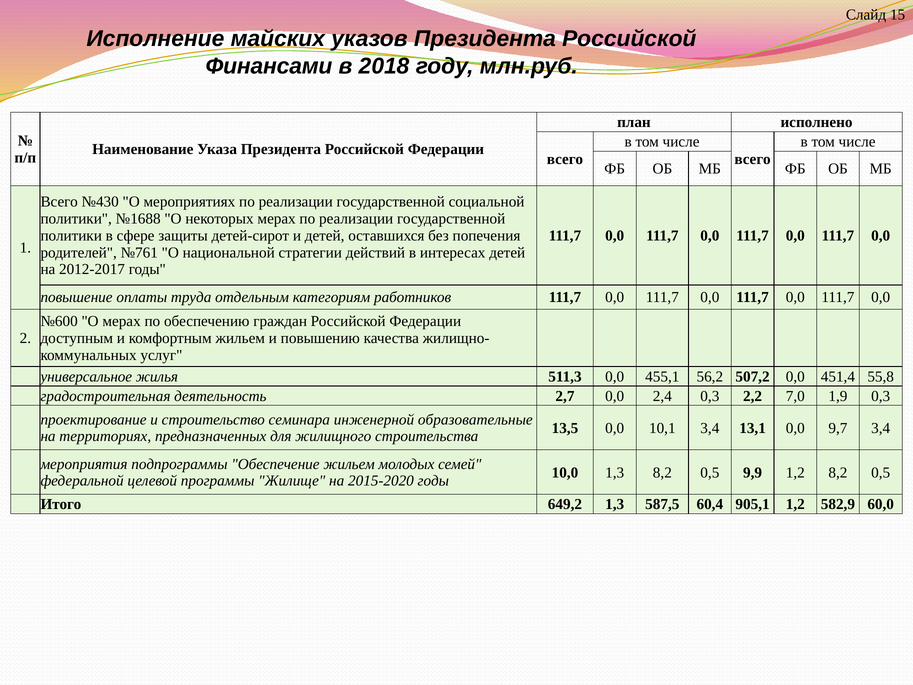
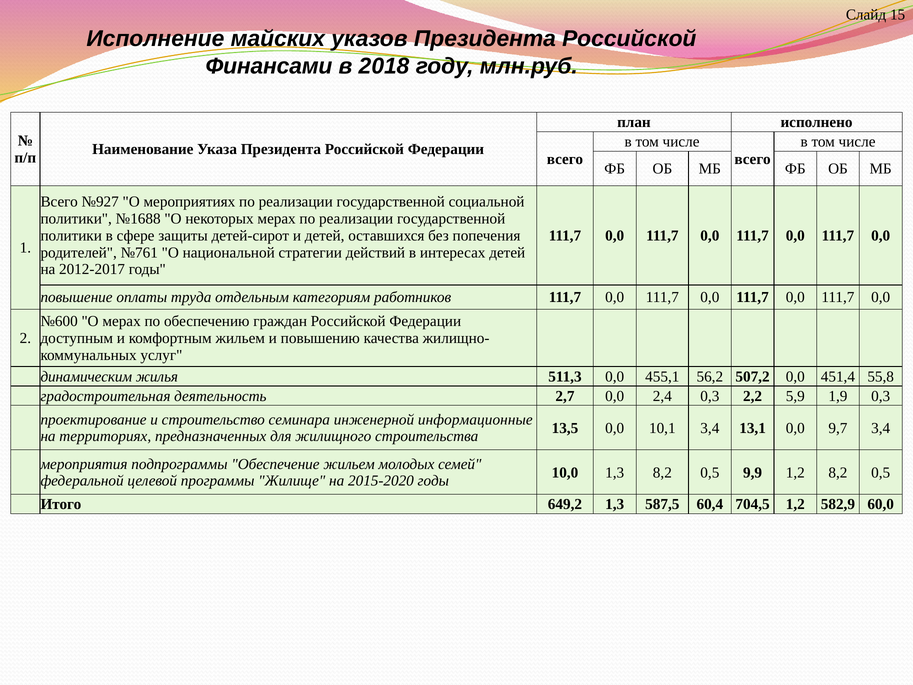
№430: №430 -> №927 (100, 202)
универсальное: универсальное -> динамическим (86, 376)
7,0: 7,0 -> 5,9 (795, 396)
образовательные: образовательные -> информационные (475, 419)
905,1: 905,1 -> 704,5 (753, 504)
